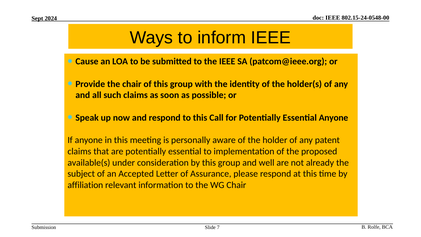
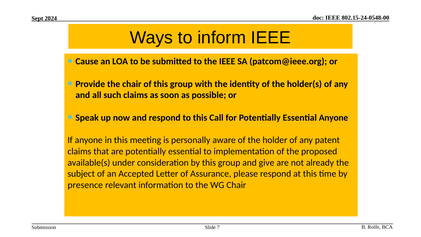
well: well -> give (267, 163)
affiliation: affiliation -> presence (85, 185)
